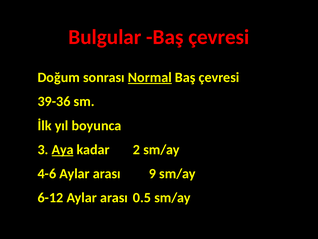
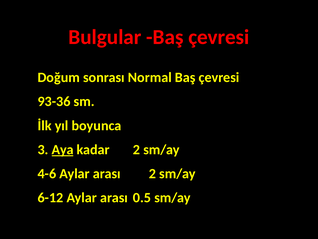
Normal underline: present -> none (150, 77)
39-36: 39-36 -> 93-36 (54, 101)
arası 9: 9 -> 2 (152, 173)
